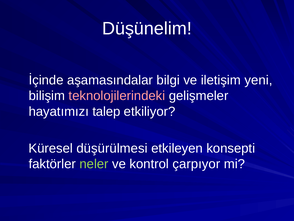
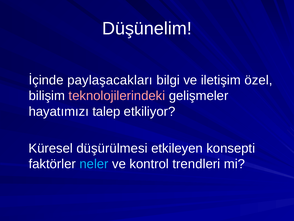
aşamasındalar: aşamasındalar -> paylaşacakları (110, 80)
yeni: yeni -> özel (259, 80)
neler colour: light green -> light blue (94, 164)
çarpıyor: çarpıyor -> trendleri (196, 164)
